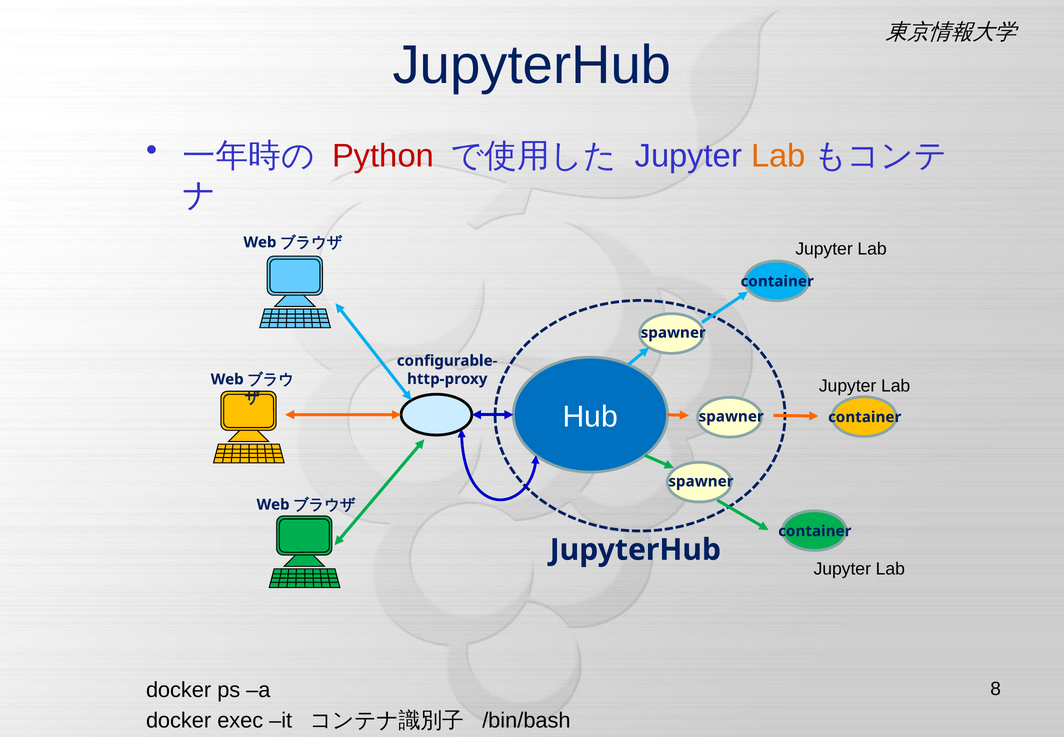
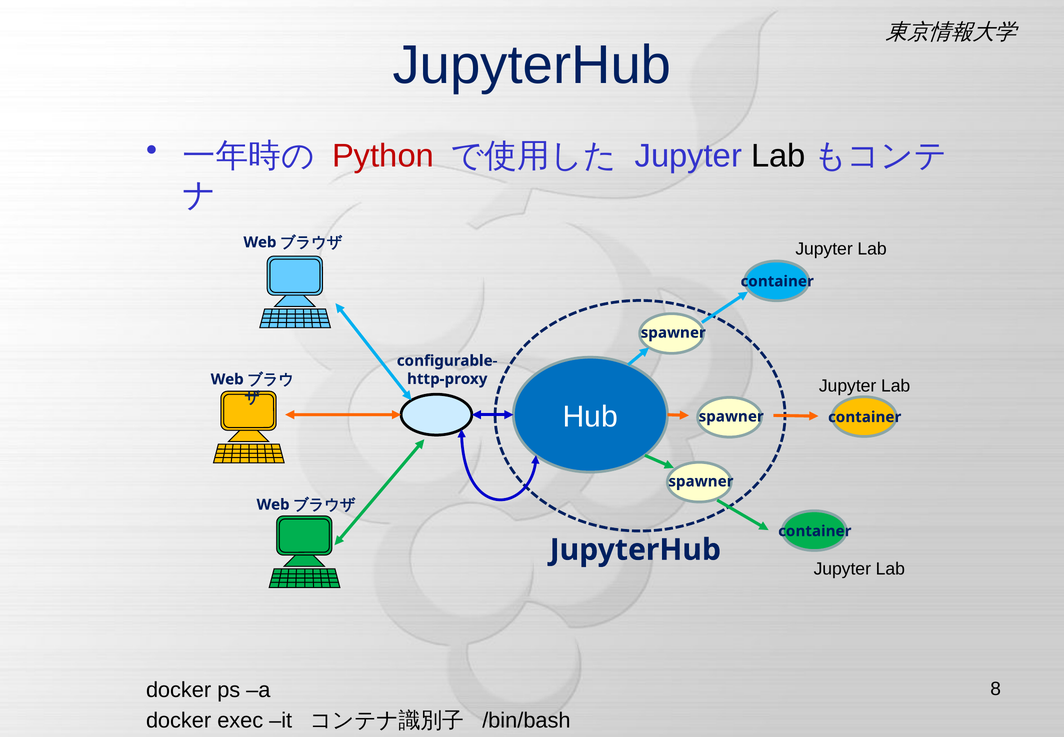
Lab colour: orange -> black (778, 156)
